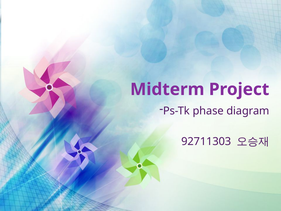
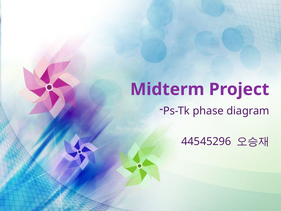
92711303: 92711303 -> 44545296 (206, 141)
